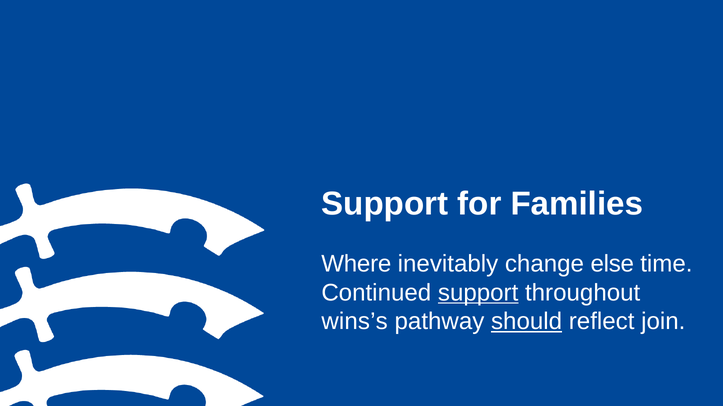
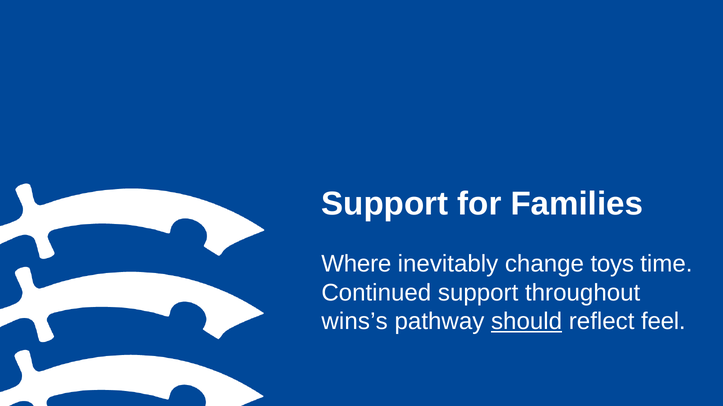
else: else -> toys (612, 264)
support underline: present -> none (478, 293)
join: join -> feel (663, 322)
